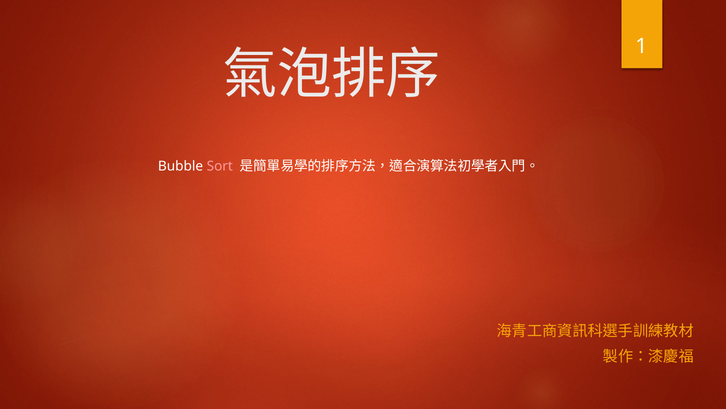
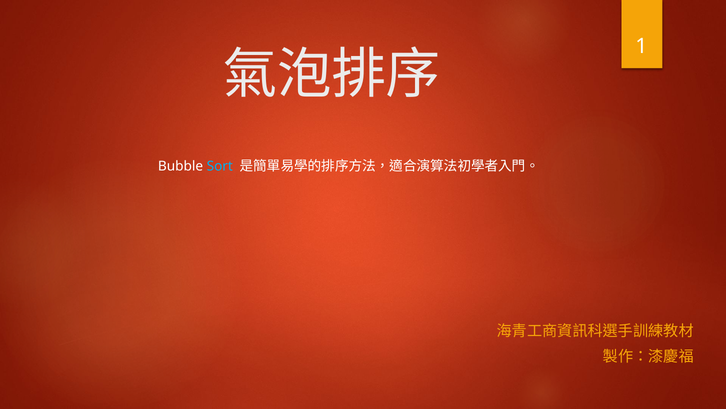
Sort colour: pink -> light blue (220, 166)
